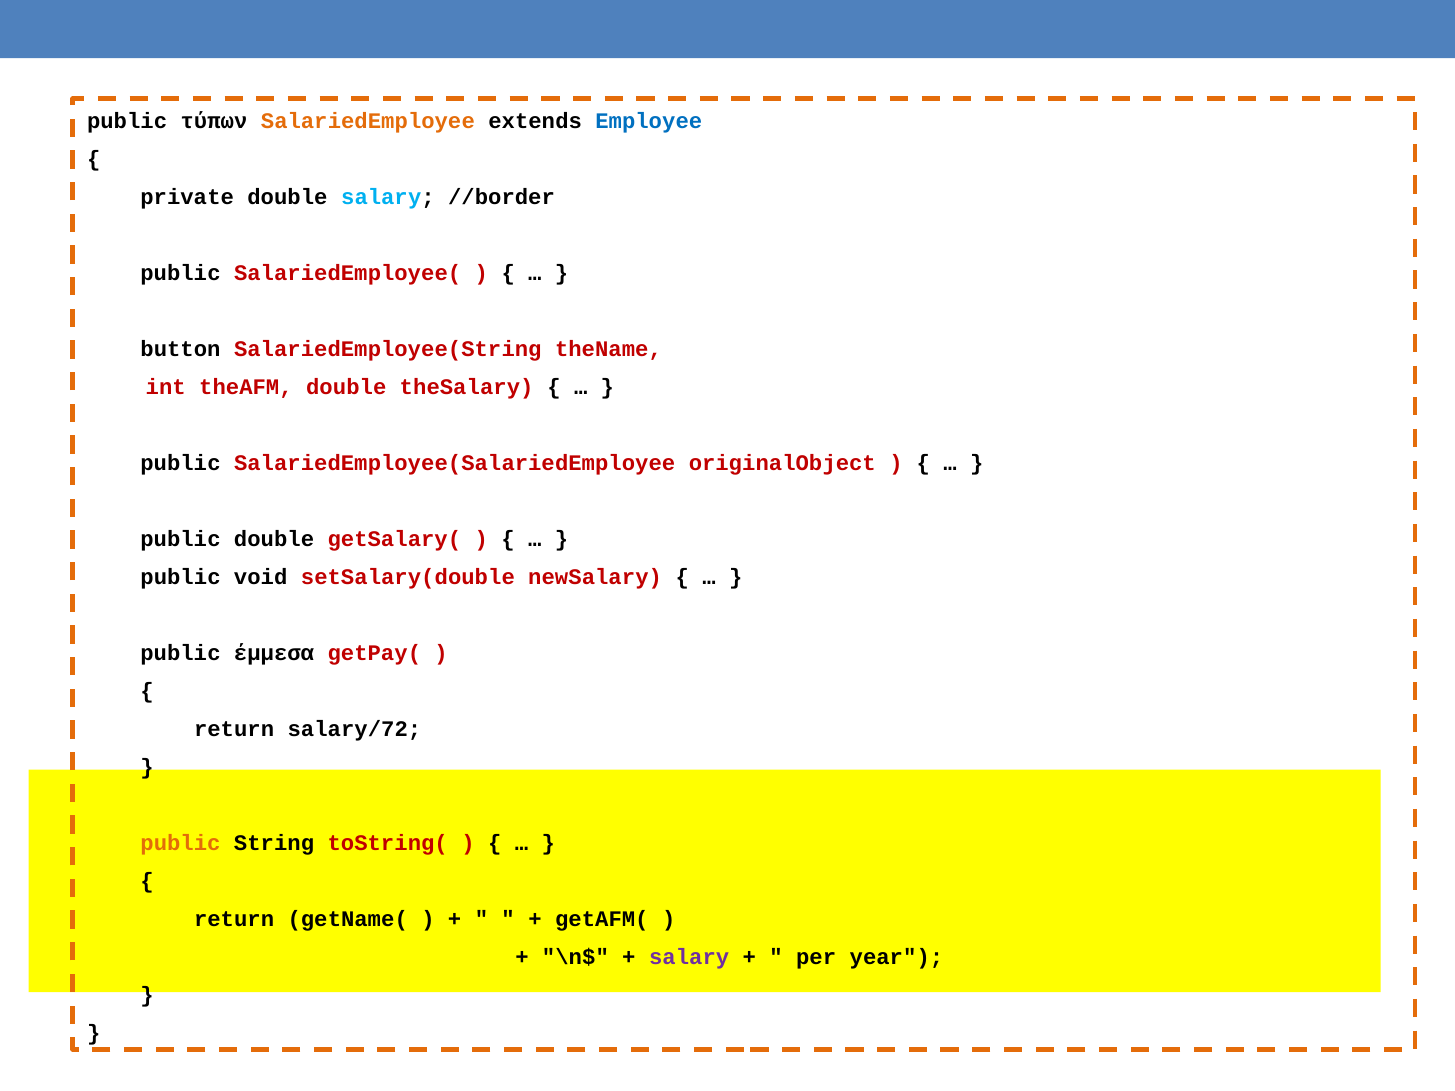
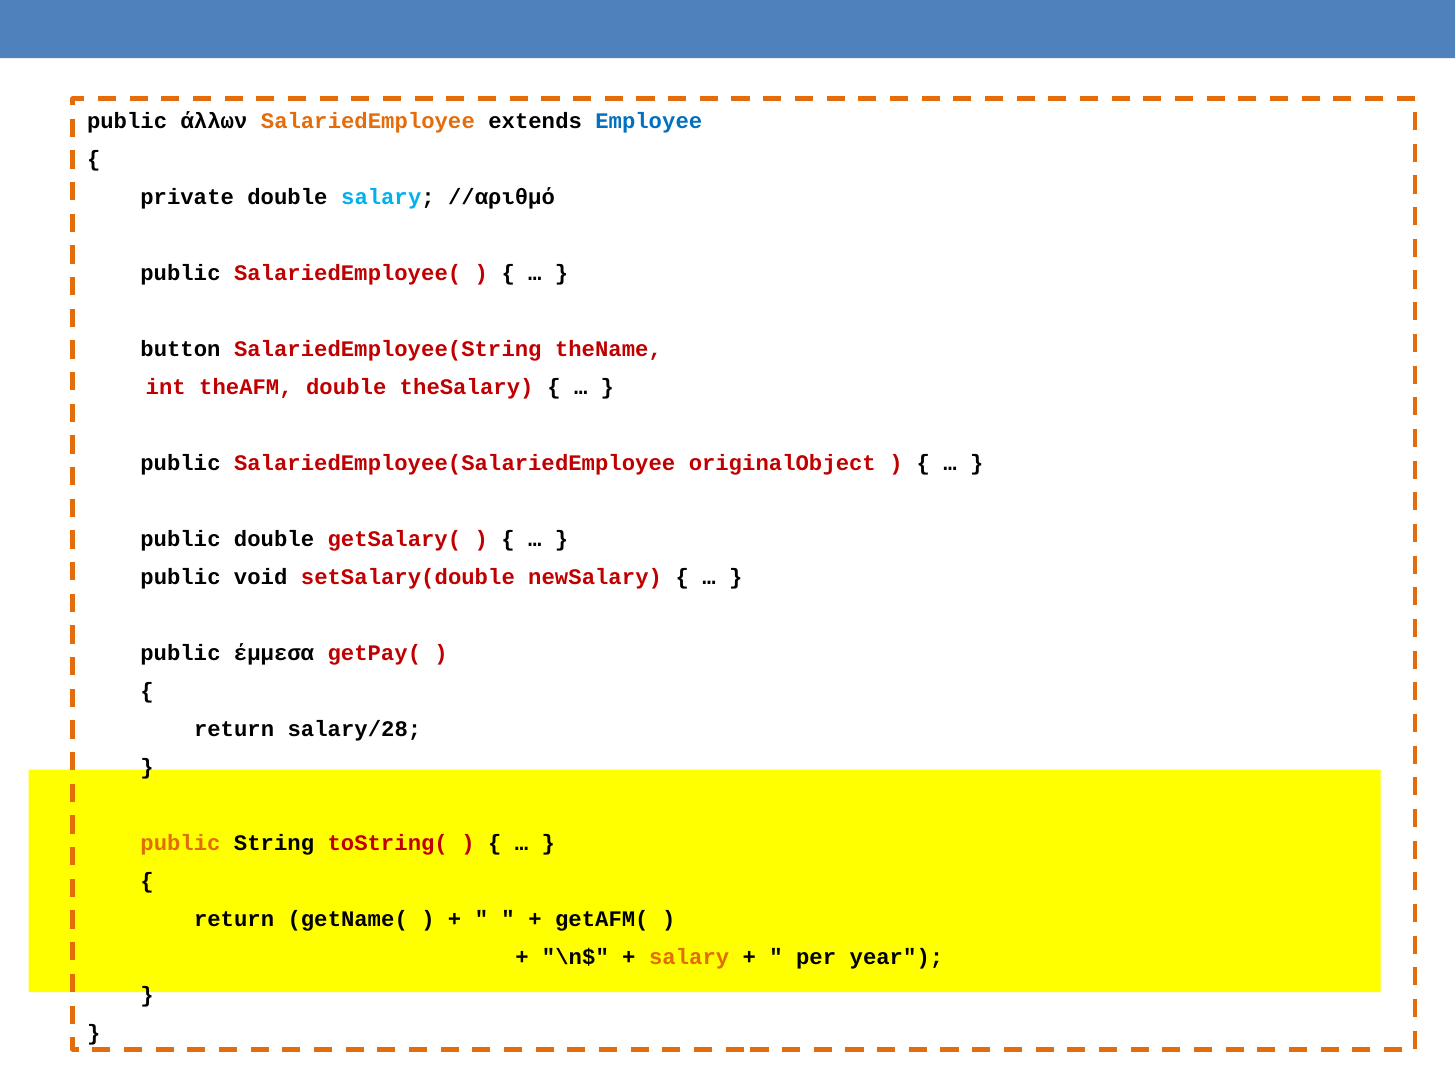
τύπων: τύπων -> άλλων (214, 121)
//border: //border -> //αριθμό (502, 197)
salary/72: salary/72 -> salary/28 (354, 729)
salary colour: purple -> orange (689, 958)
